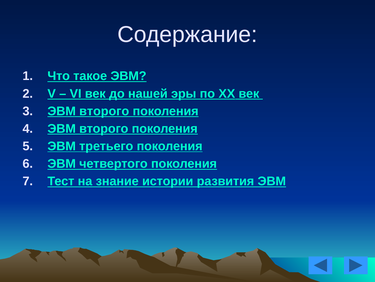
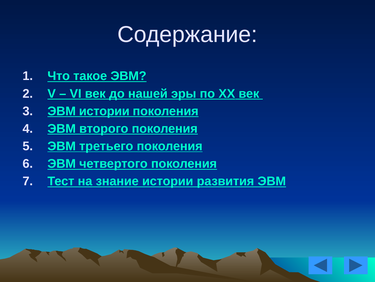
второго: второго -> истории (104, 111)
